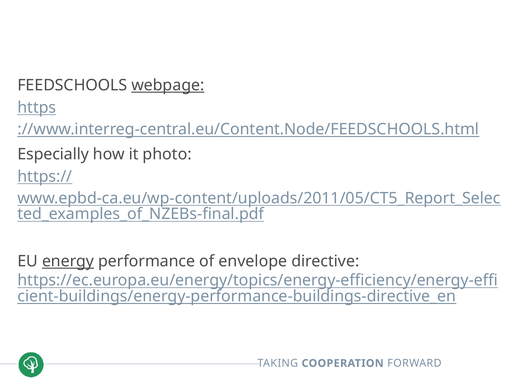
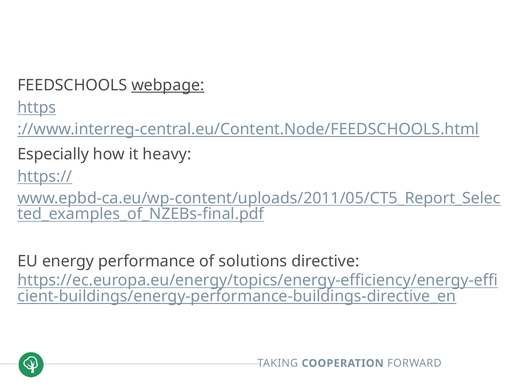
photo: photo -> heavy (167, 154)
energy underline: present -> none (68, 261)
envelope: envelope -> solutions (253, 261)
